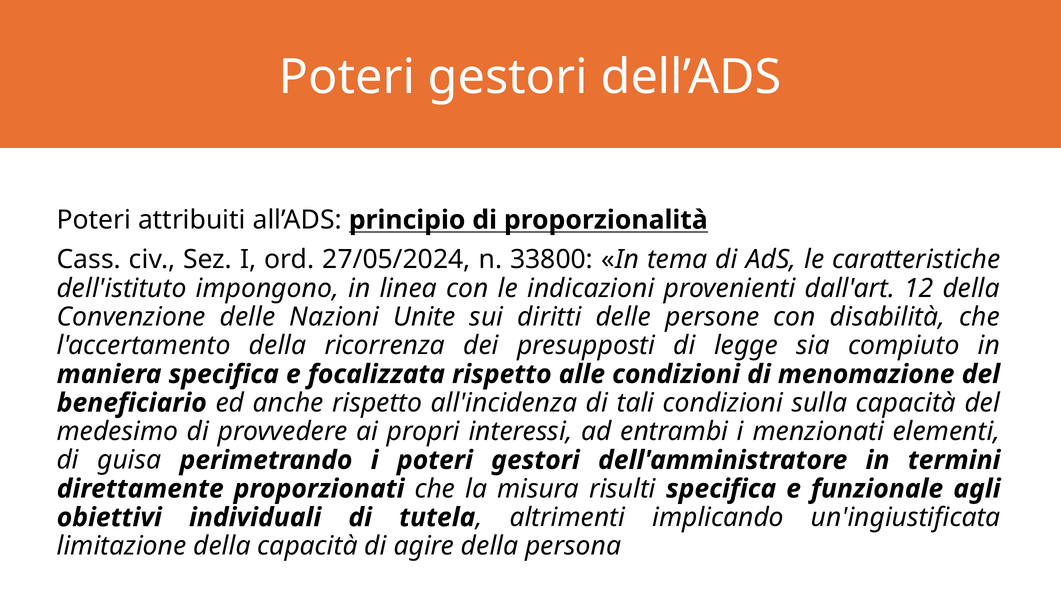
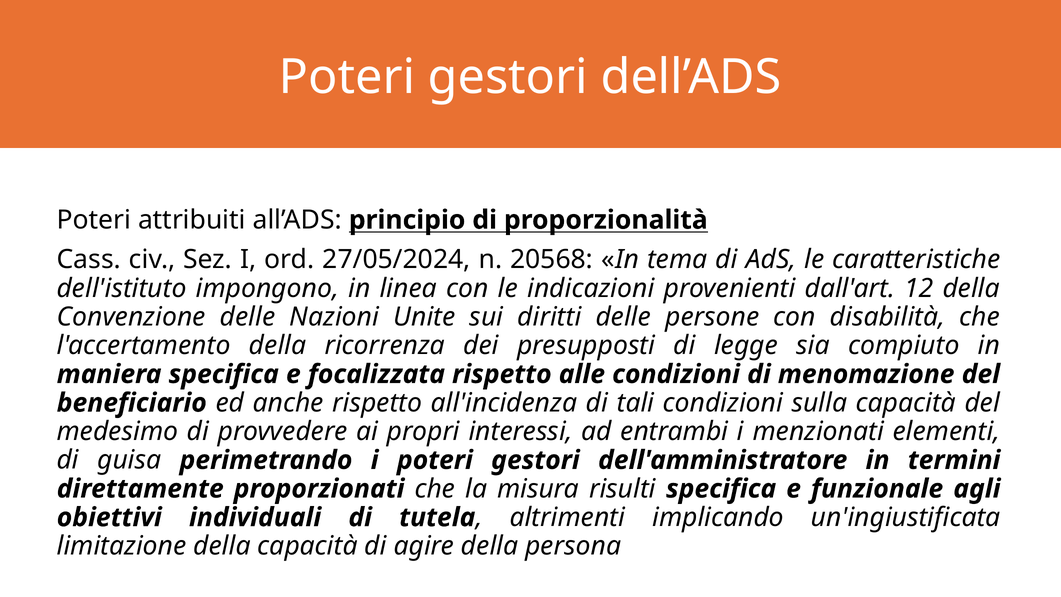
33800: 33800 -> 20568 (552, 260)
